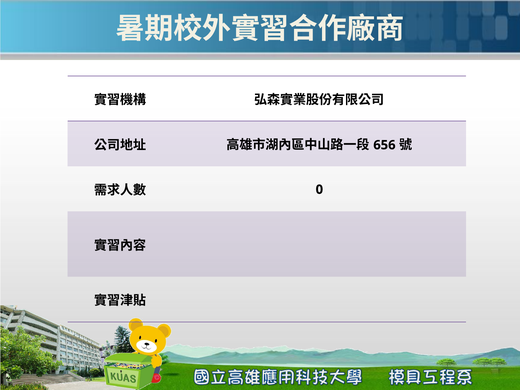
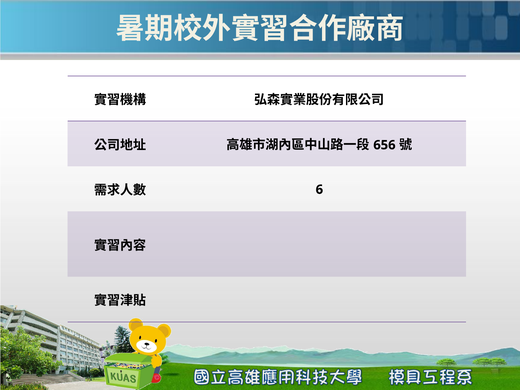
0: 0 -> 6 (319, 190)
